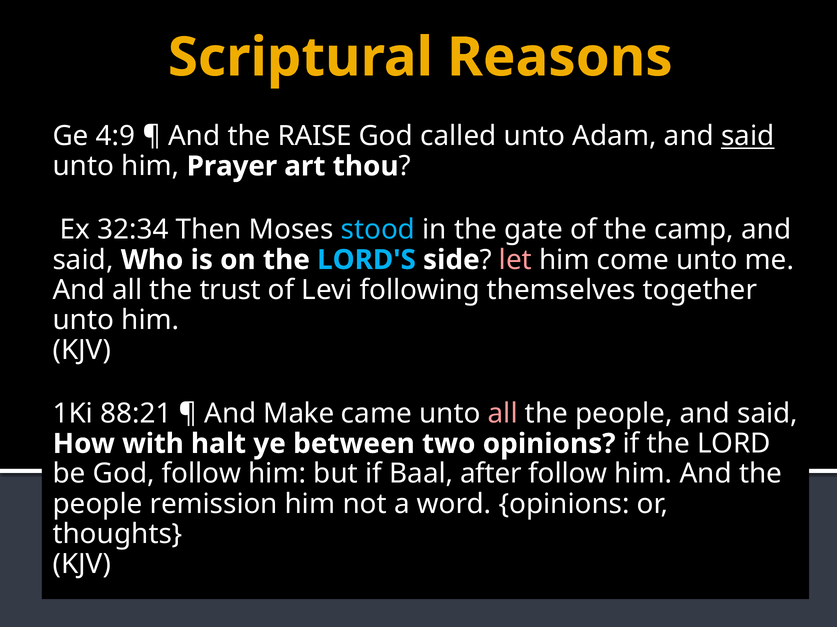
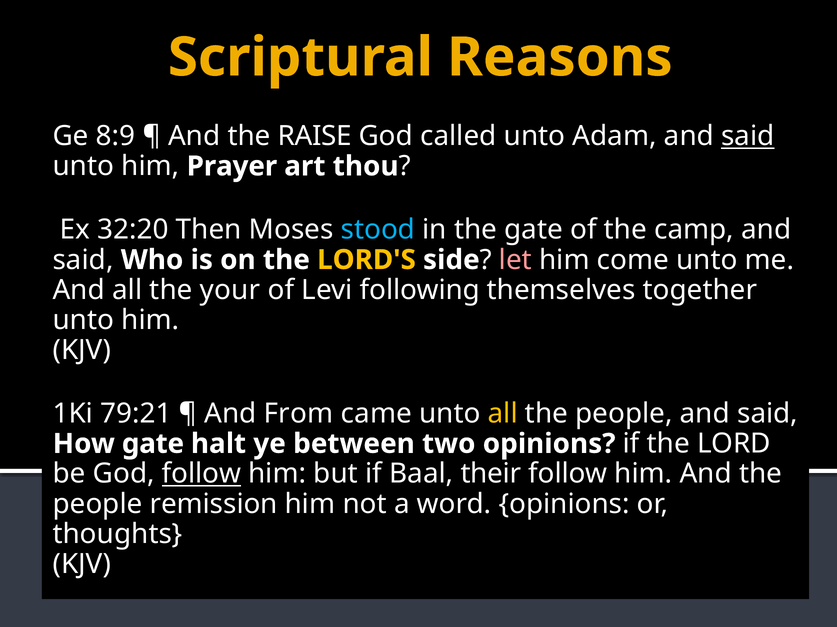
4:9: 4:9 -> 8:9 (116, 136)
32:34: 32:34 -> 32:20 (133, 230)
LORD'S colour: light blue -> yellow (366, 260)
trust: trust -> your (230, 290)
88:21: 88:21 -> 79:21 (136, 414)
Make: Make -> From (299, 414)
all colour: pink -> yellow (503, 414)
How with: with -> gate (153, 444)
follow underline: none -> present (201, 474)
after: after -> their (491, 474)
